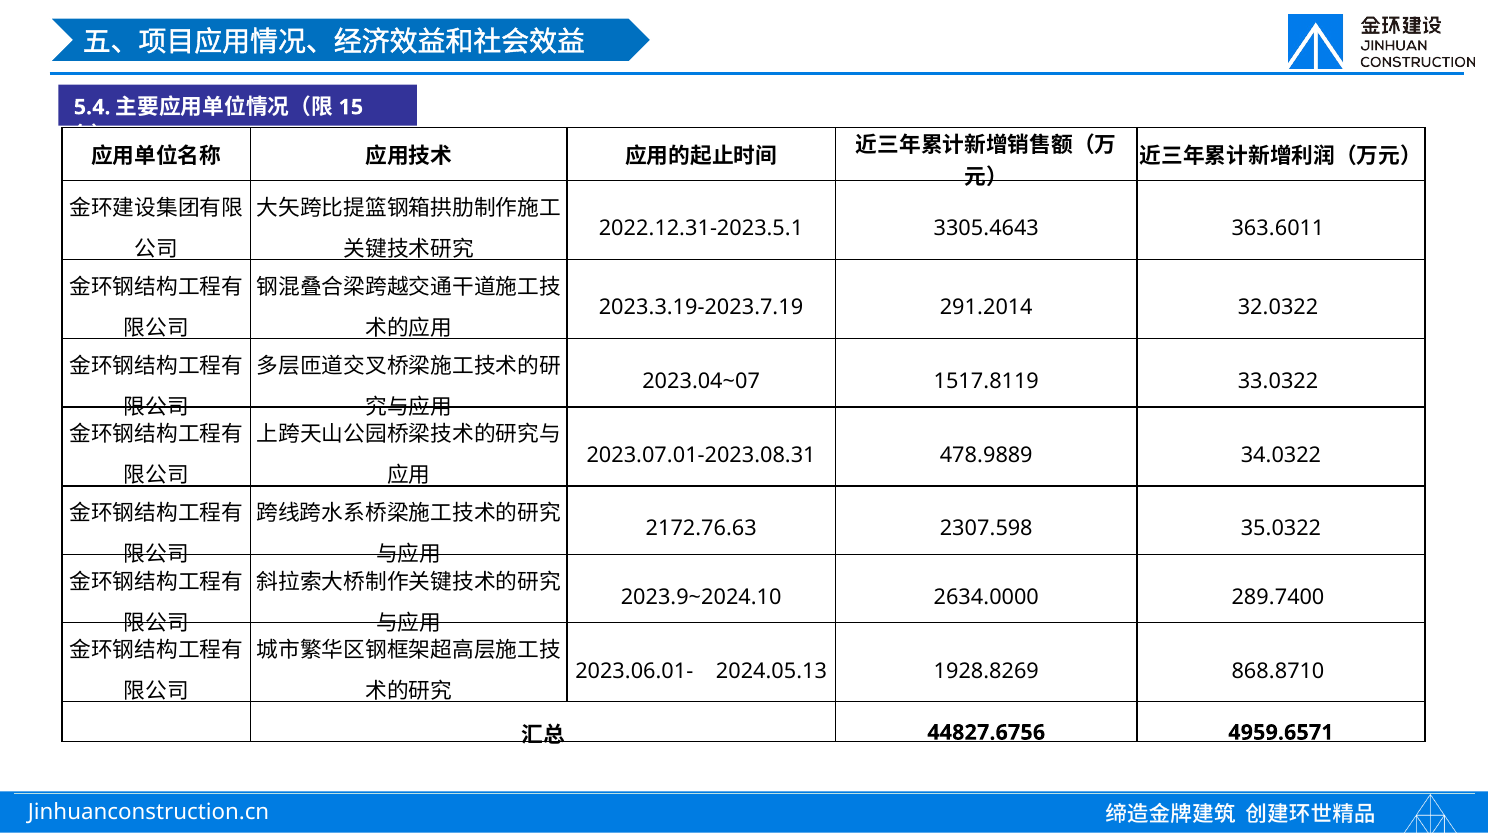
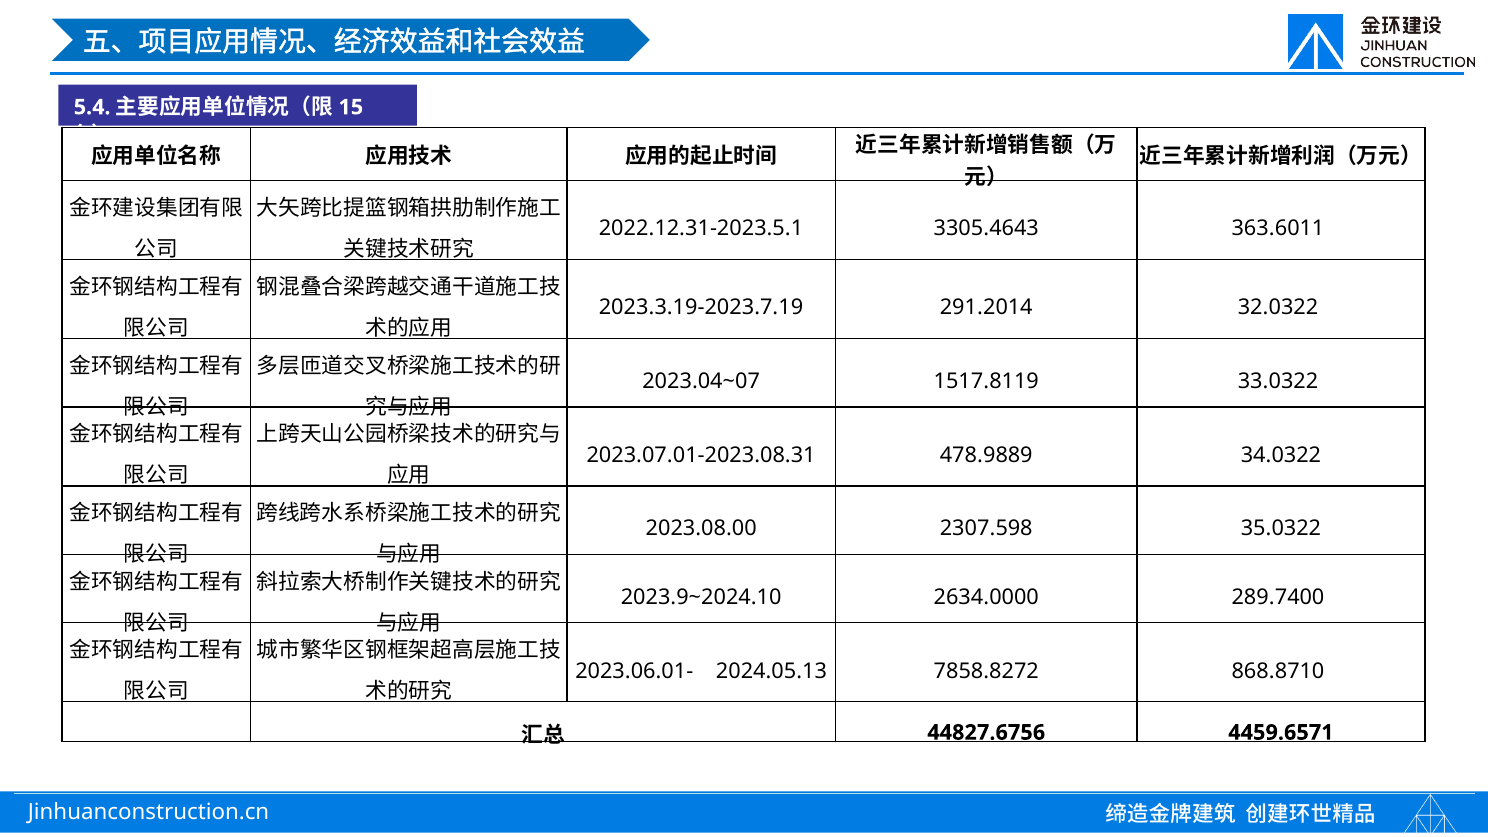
2172.76.63: 2172.76.63 -> 2023.08.00 (701, 529)
1928.8269: 1928.8269 -> 7858.8272 (986, 671)
4959.6571: 4959.6571 -> 4459.6571 (1281, 733)
